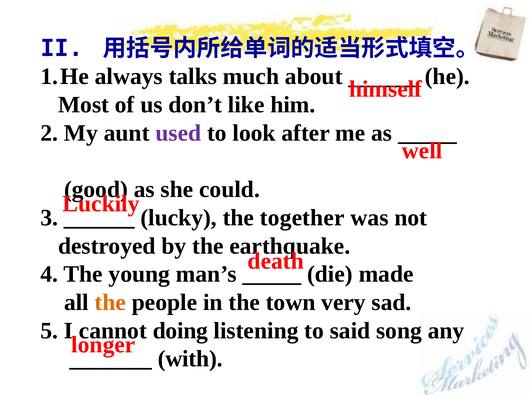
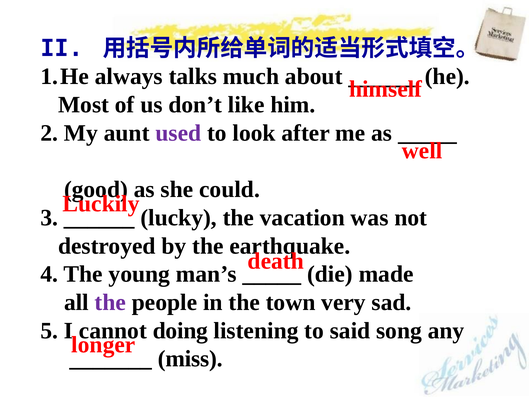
together: together -> vacation (302, 218)
the colour: orange -> purple (110, 302)
with: with -> miss (190, 359)
